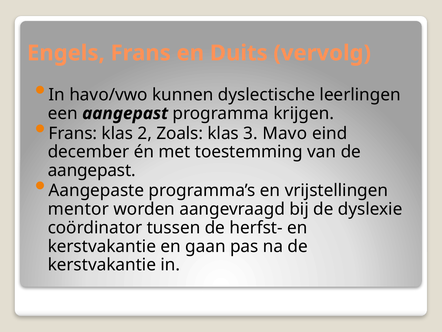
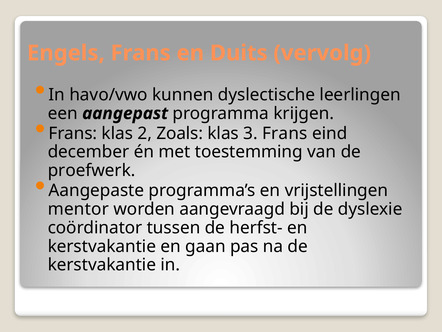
3 Mavo: Mavo -> Frans (285, 133)
aangepast: aangepast -> proefwerk (92, 170)
